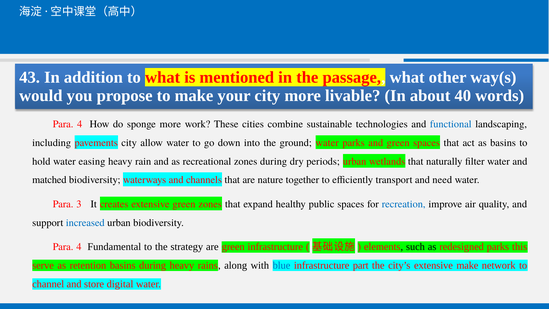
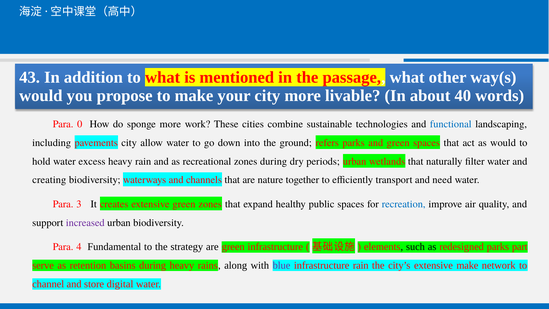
4: 4 -> 0 (80, 124)
ground water: water -> refers (327, 143)
as basins: basins -> would (503, 143)
easing: easing -> excess (92, 161)
matched: matched -> creating (49, 180)
increased colour: blue -> purple (85, 223)
this: this -> part (520, 247)
blue colour: blue -> purple (282, 265)
infrastructure part: part -> rain (361, 265)
